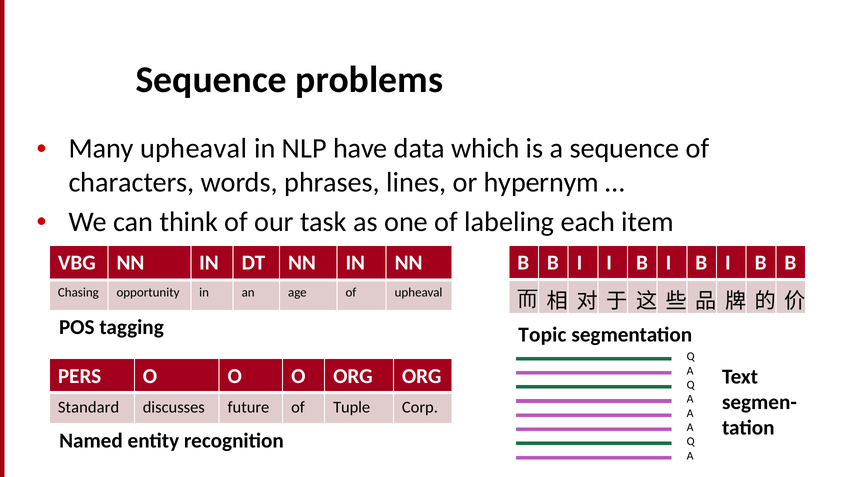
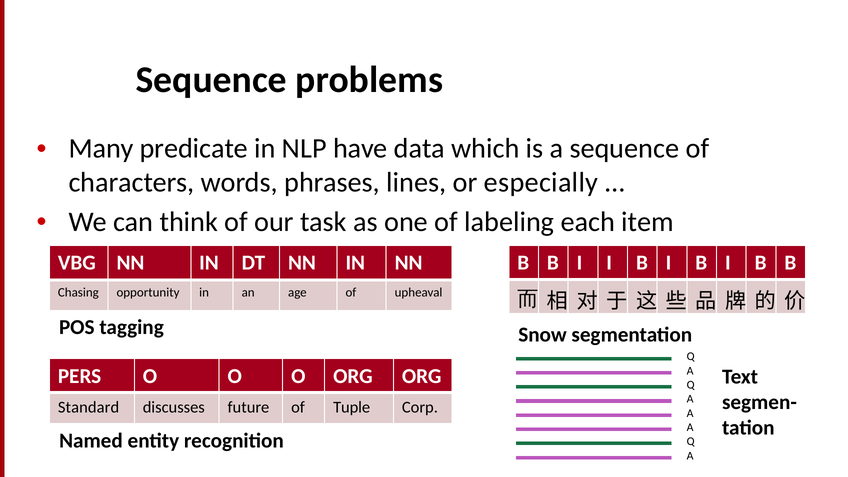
Many upheaval: upheaval -> predicate (194, 149)
hypernym: hypernym -> especially (541, 183)
Topic: Topic -> Snow (543, 335)
